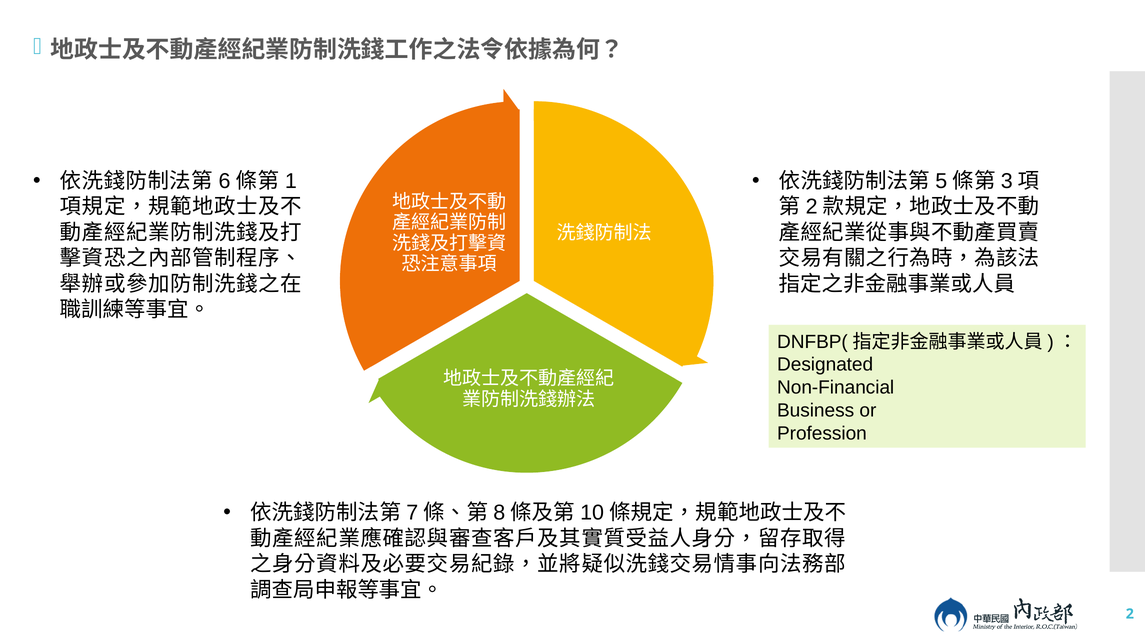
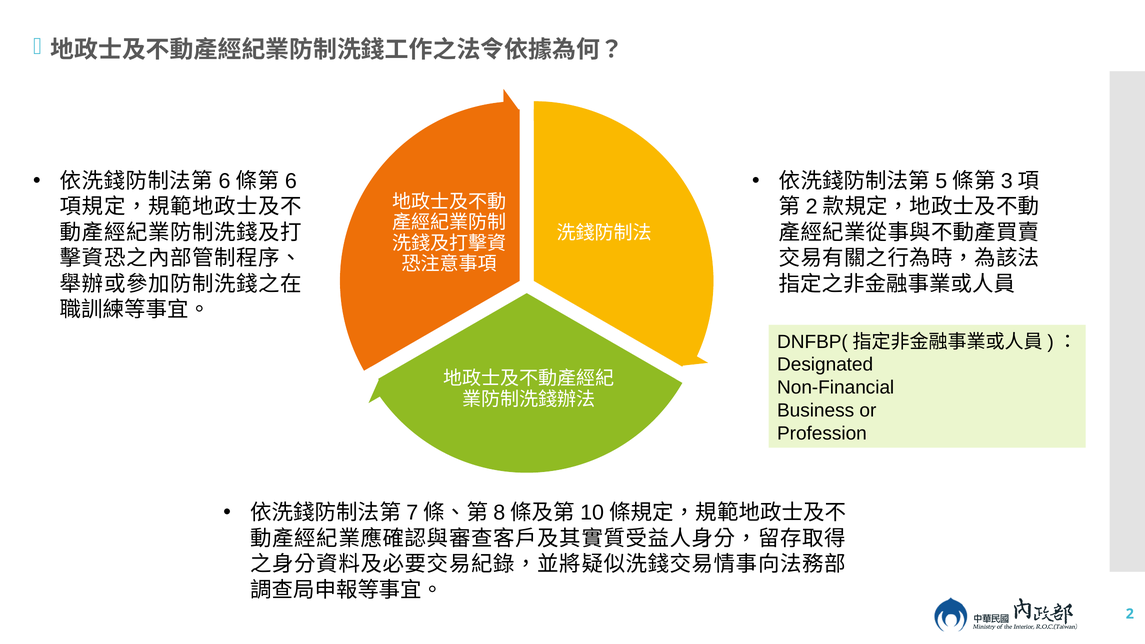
1: 1 -> 6 (291, 181)
